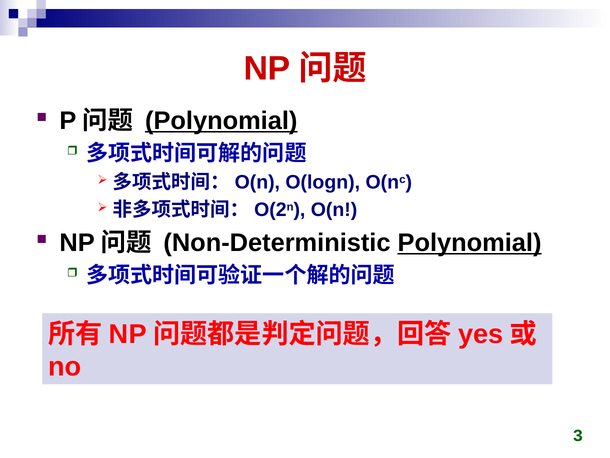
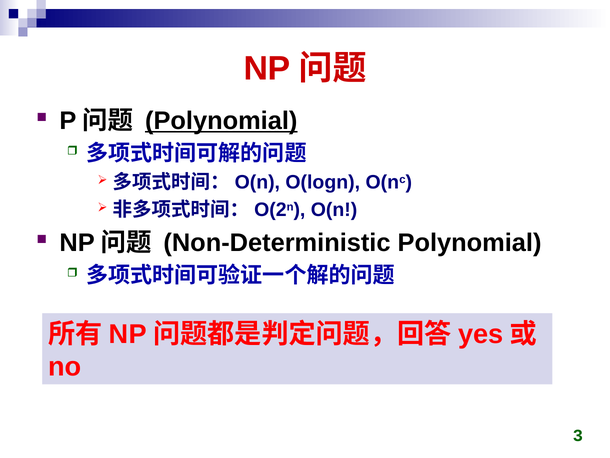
Polynomial underline: present -> none (470, 242)
